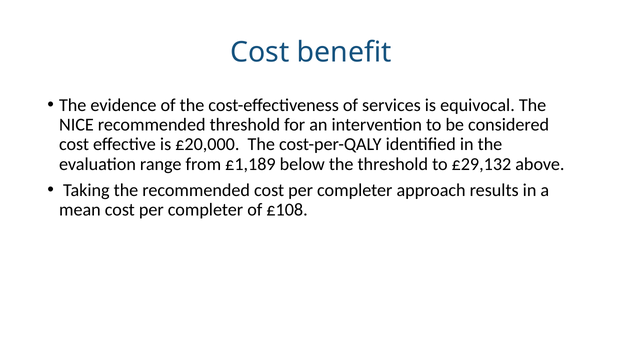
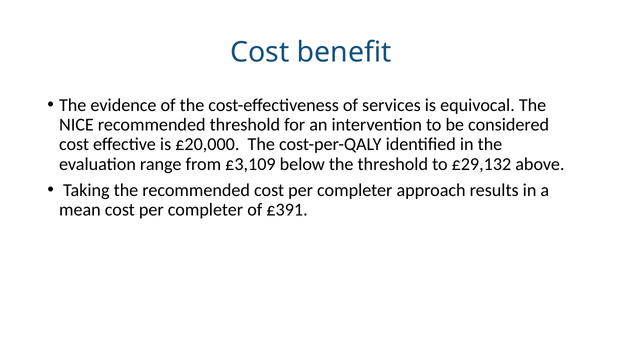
£1,189: £1,189 -> £3,109 (250, 164)
£108: £108 -> £391 (287, 210)
